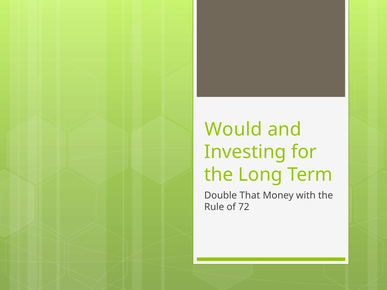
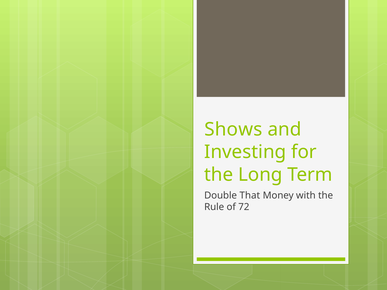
Would: Would -> Shows (233, 130)
